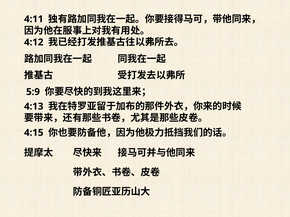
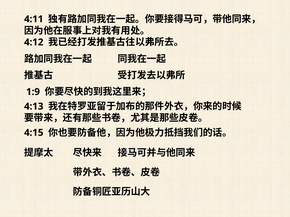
5:9: 5:9 -> 1:9 (33, 92)
